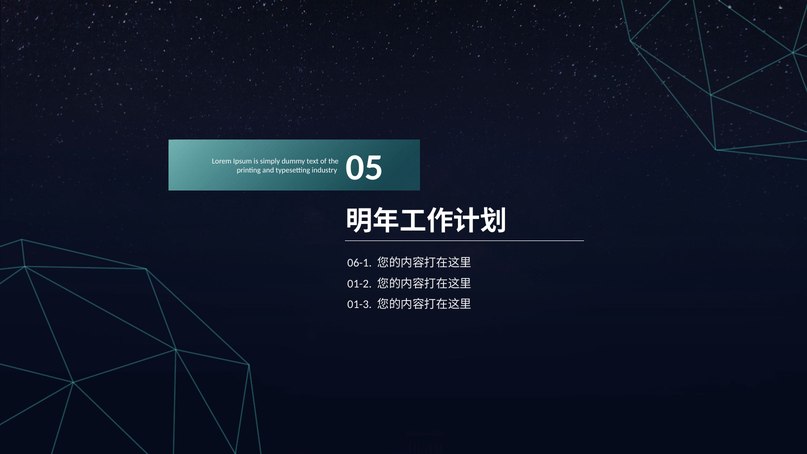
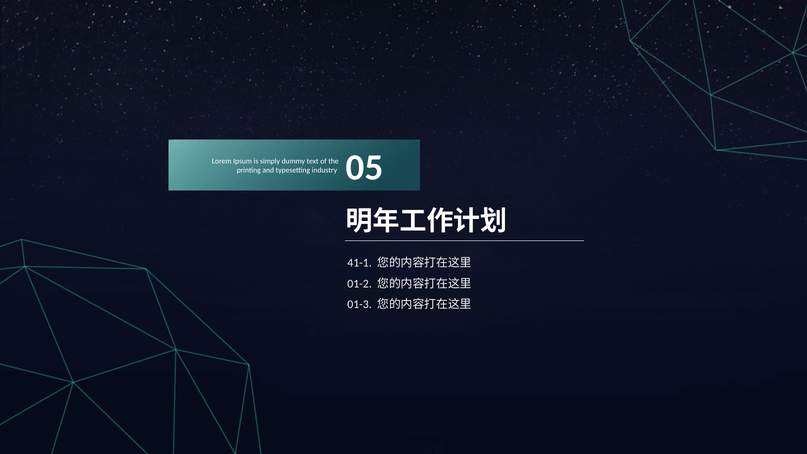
06-1: 06-1 -> 41-1 (360, 263)
